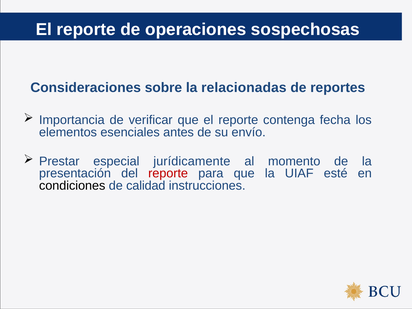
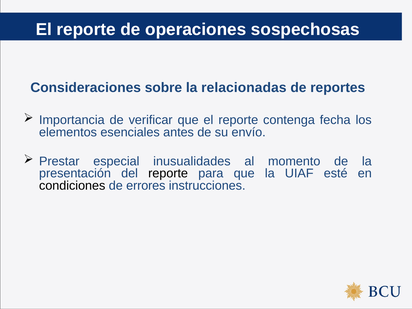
jurídicamente: jurídicamente -> inusualidades (192, 161)
reporte colour: red -> black (168, 174)
calidad: calidad -> errores (146, 186)
